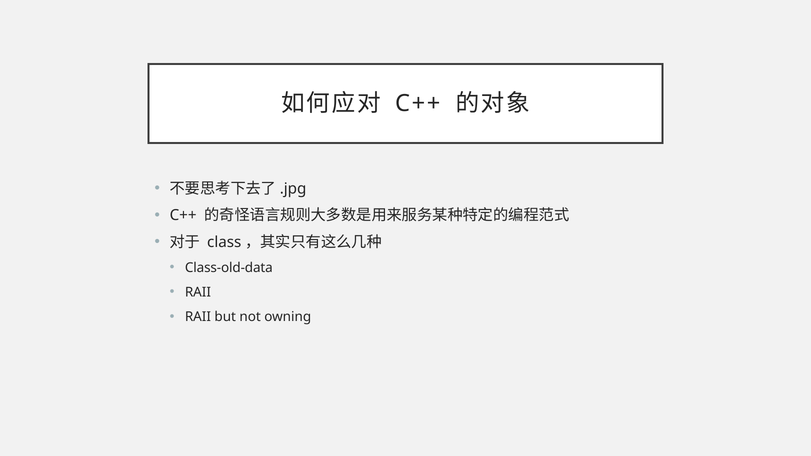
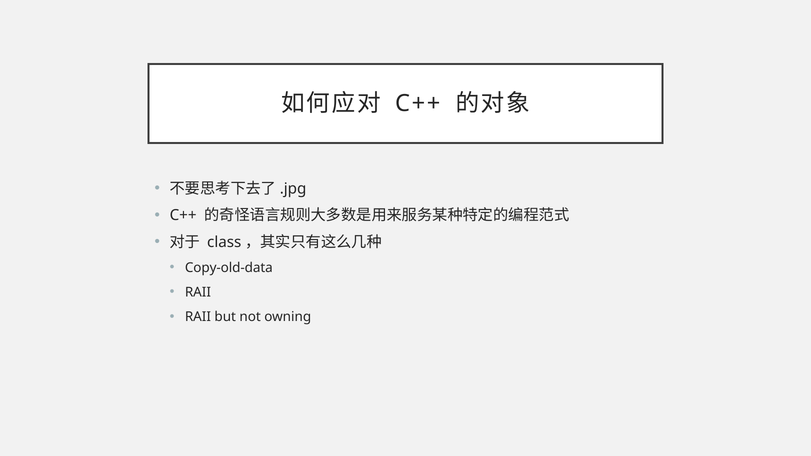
Class-old-data: Class-old-data -> Copy-old-data (229, 268)
